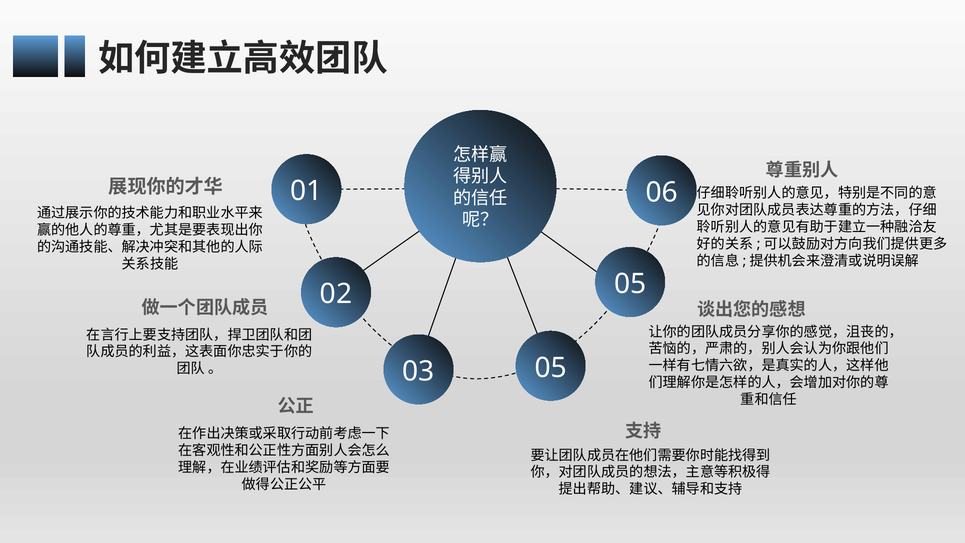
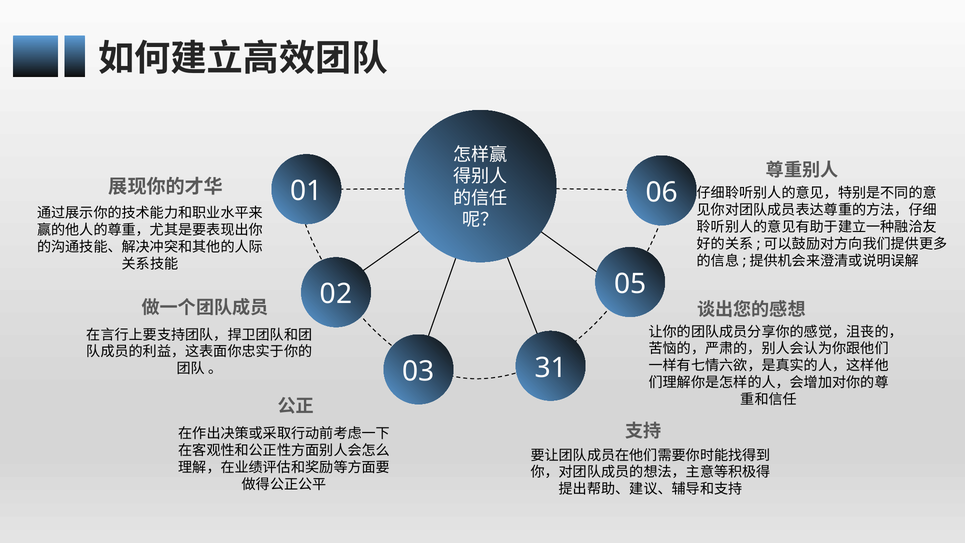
03 05: 05 -> 31 (551, 368)
